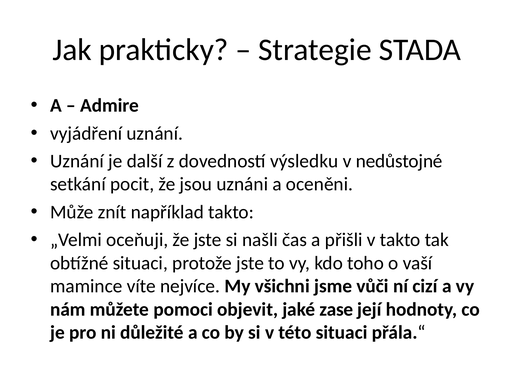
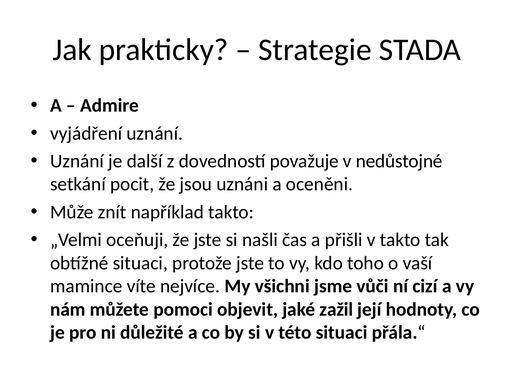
výsledku: výsledku -> považuje (304, 161)
zase: zase -> zažil (336, 309)
